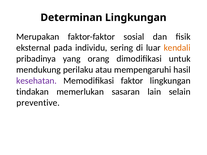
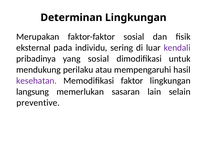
kendali colour: orange -> purple (177, 48)
yang orang: orang -> sosial (98, 59)
tindakan: tindakan -> langsung (33, 92)
